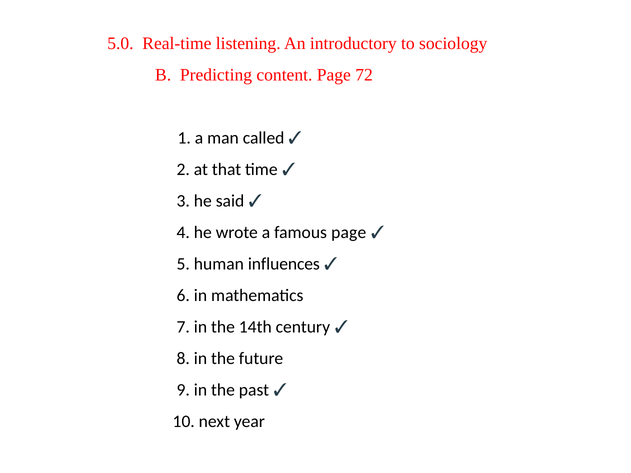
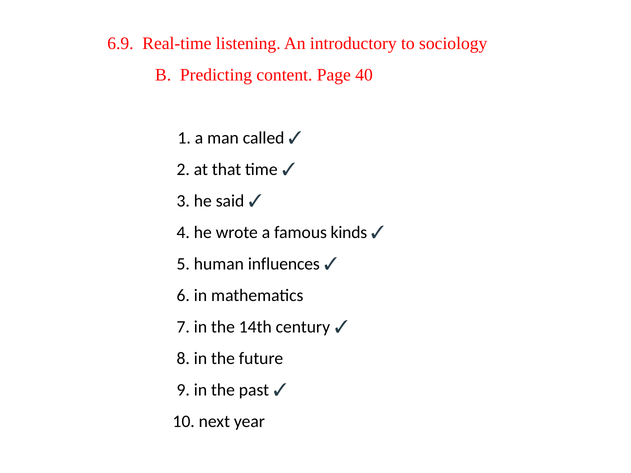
5.0: 5.0 -> 6.9 (120, 43)
72: 72 -> 40 (364, 75)
famous page: page -> kinds (349, 233)
